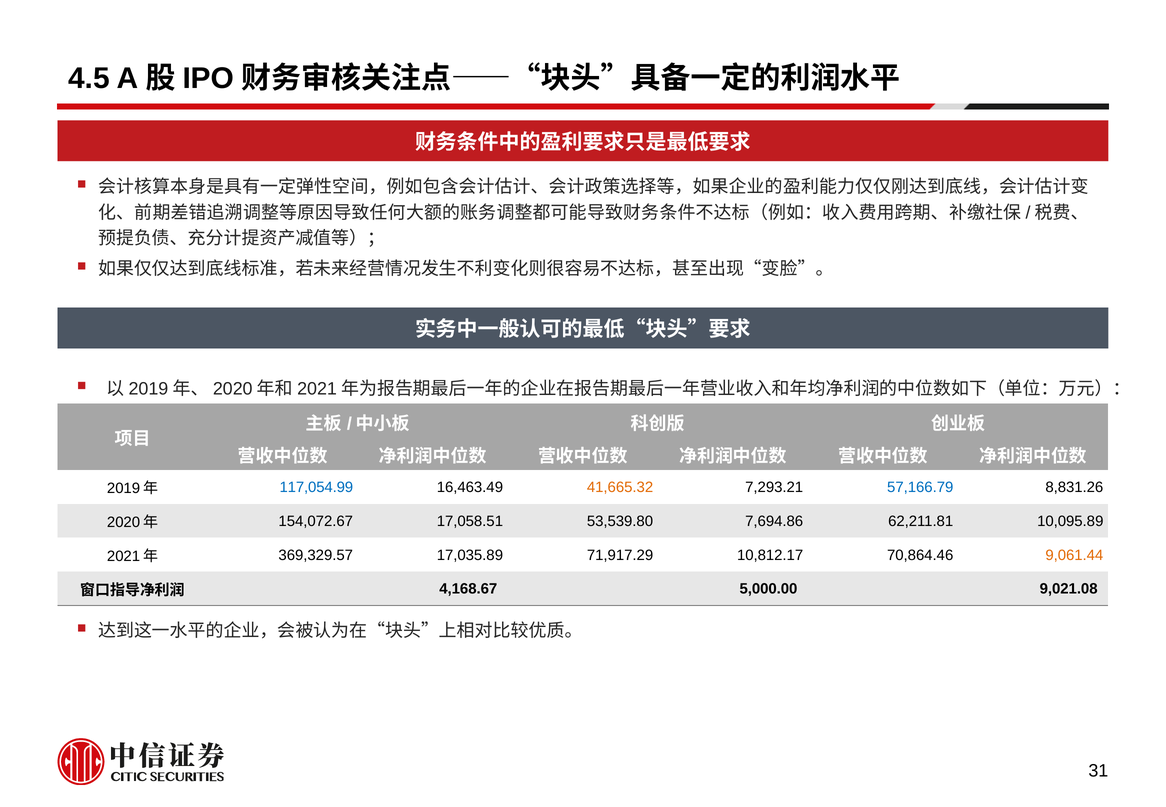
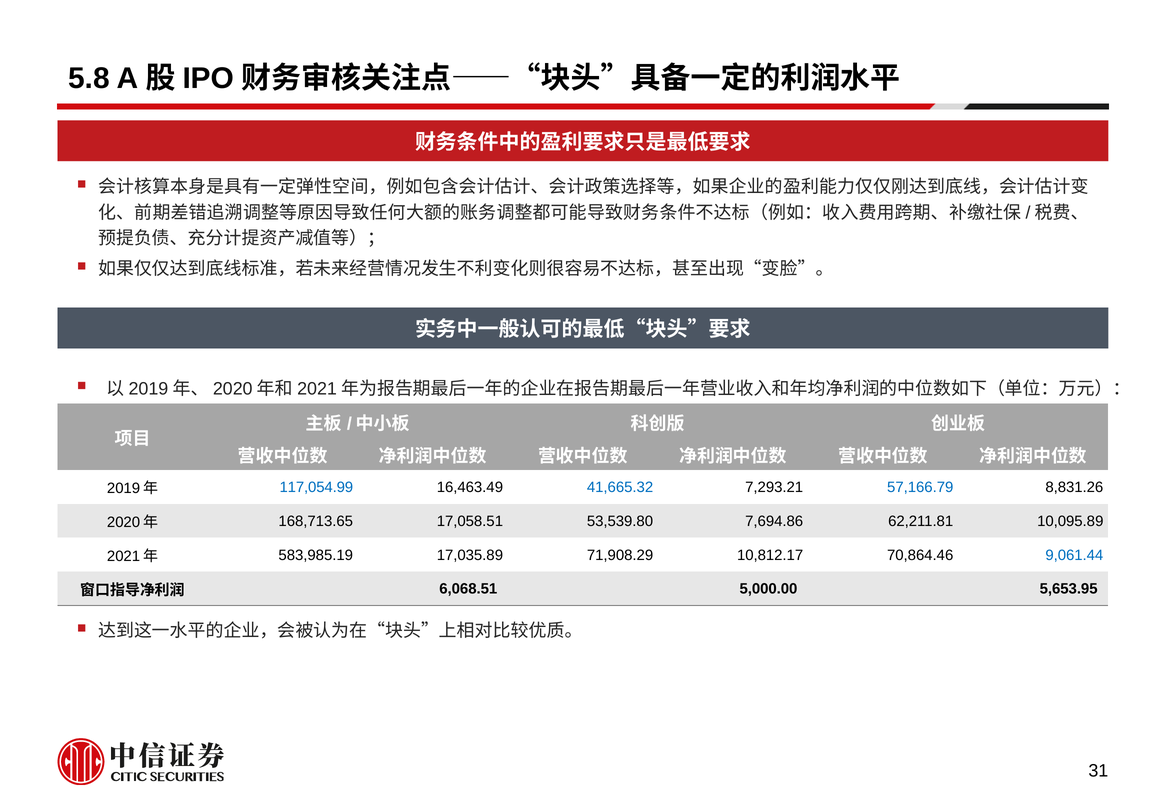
4.5: 4.5 -> 5.8 (89, 78)
41,665.32 colour: orange -> blue (620, 488)
154,072.67: 154,072.67 -> 168,713.65 (316, 521)
369,329.57: 369,329.57 -> 583,985.19 (316, 555)
71,917.29: 71,917.29 -> 71,908.29 (620, 555)
9,061.44 colour: orange -> blue (1074, 555)
4,168.67: 4,168.67 -> 6,068.51 (468, 589)
9,021.08: 9,021.08 -> 5,653.95 (1069, 589)
